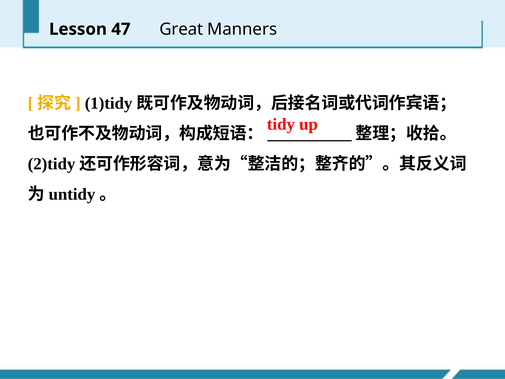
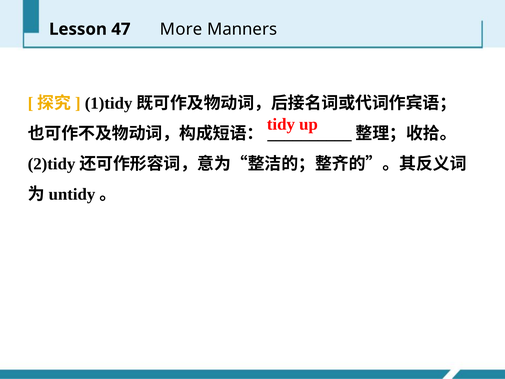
Great: Great -> More (181, 29)
